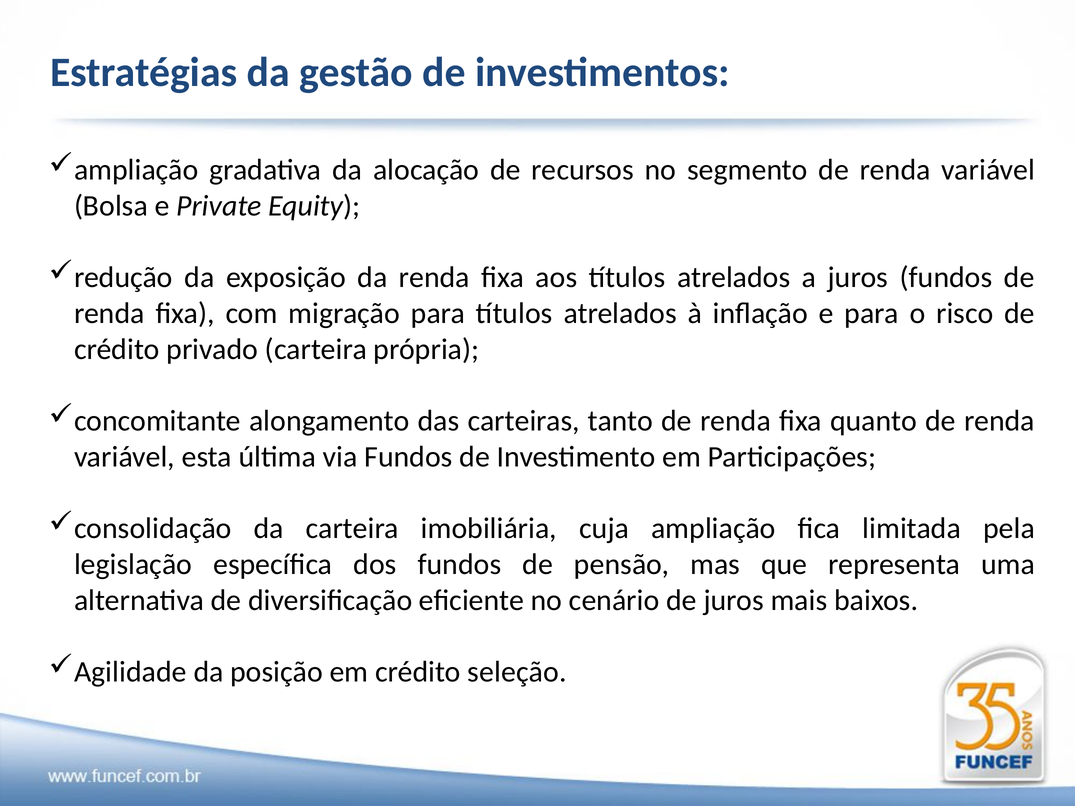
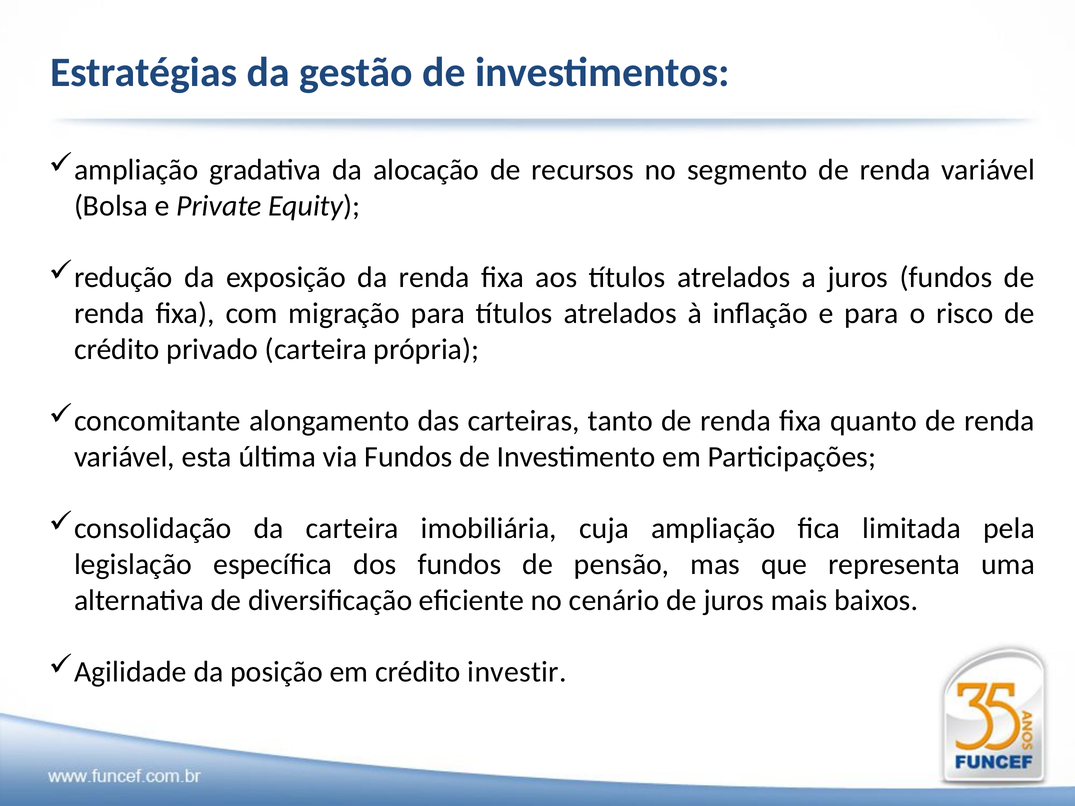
seleção: seleção -> investir (517, 672)
